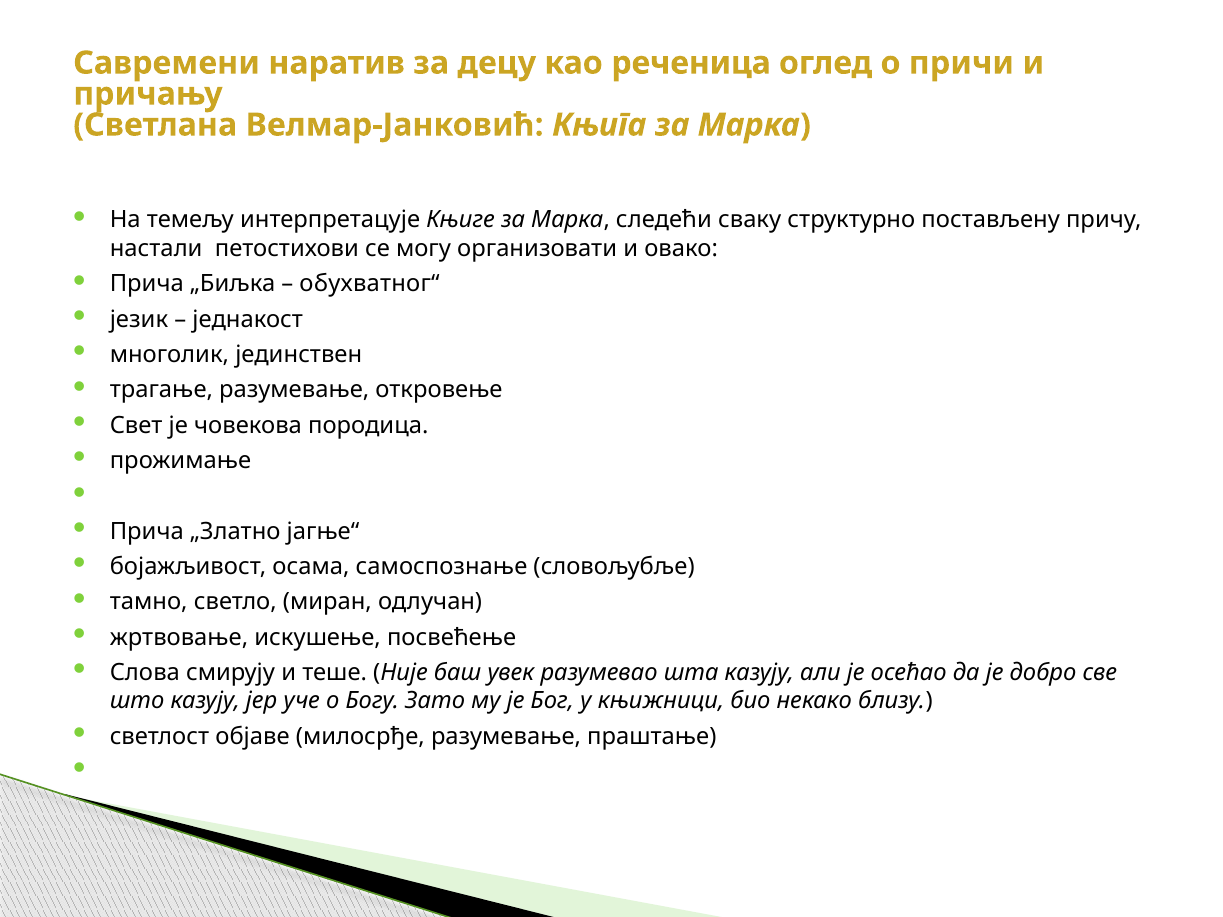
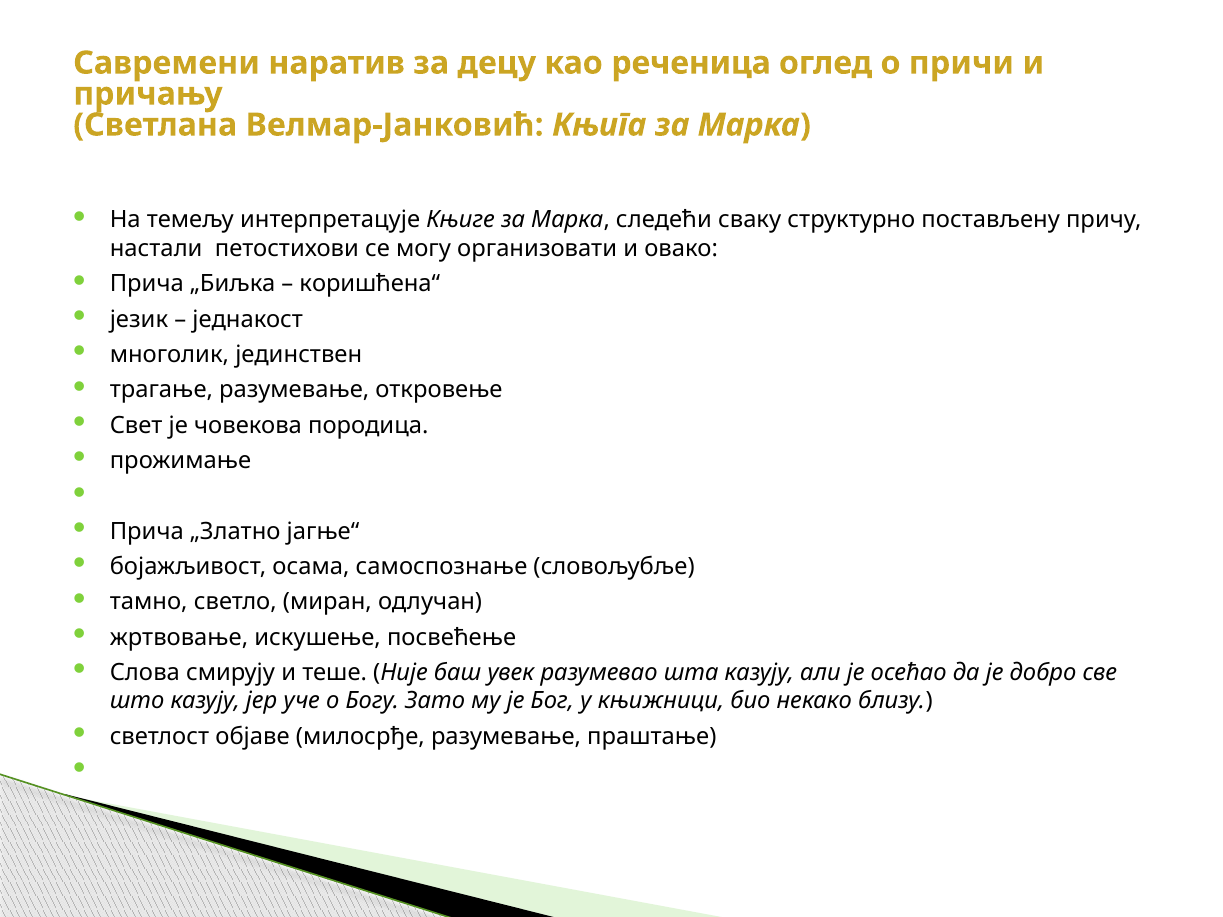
обухватног“: обухватног“ -> коришћена“ (370, 284)
